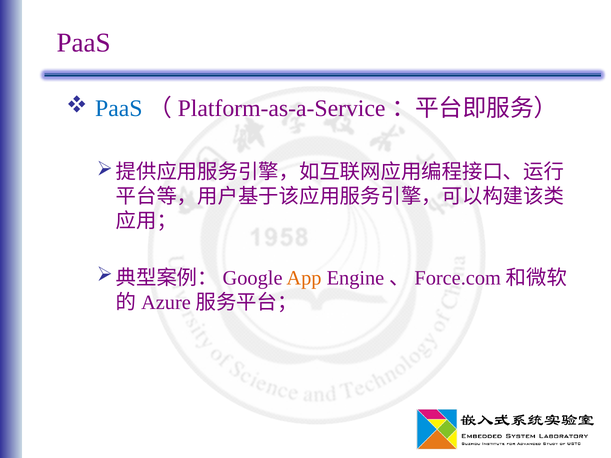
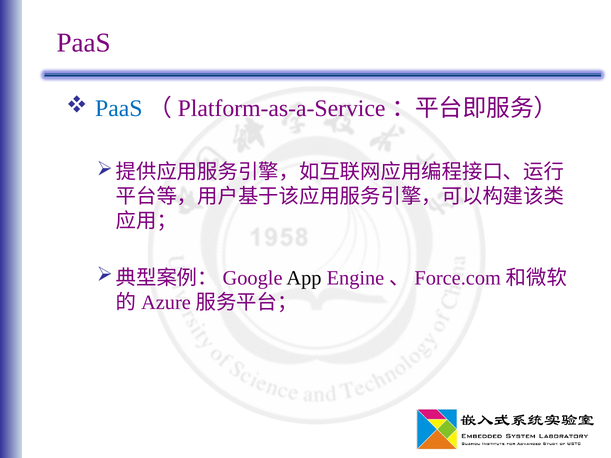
App colour: orange -> black (304, 278)
